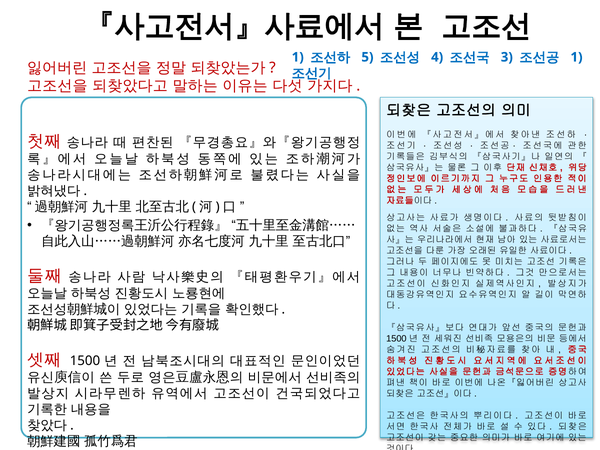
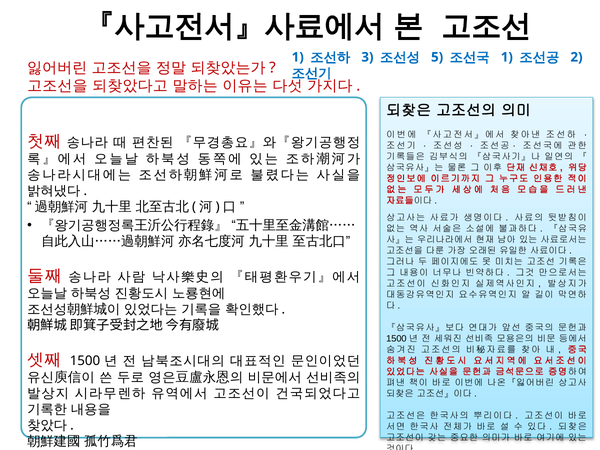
5: 5 -> 3 (367, 57)
4: 4 -> 5 (437, 57)
3: 3 -> 1 (507, 57)
1: 1 -> 2 (577, 57)
